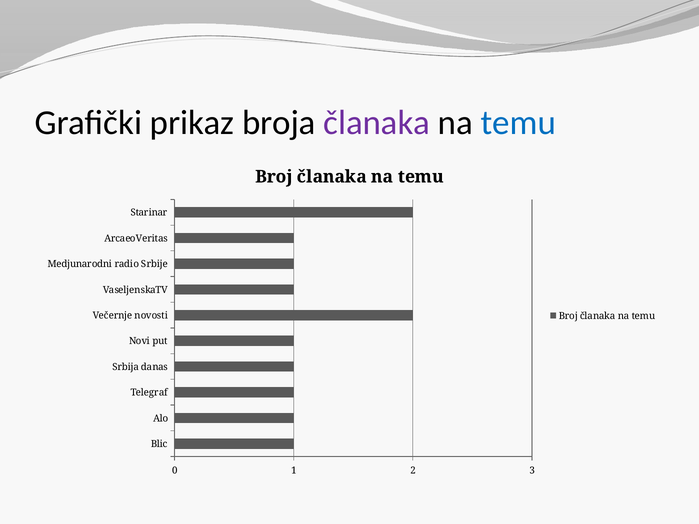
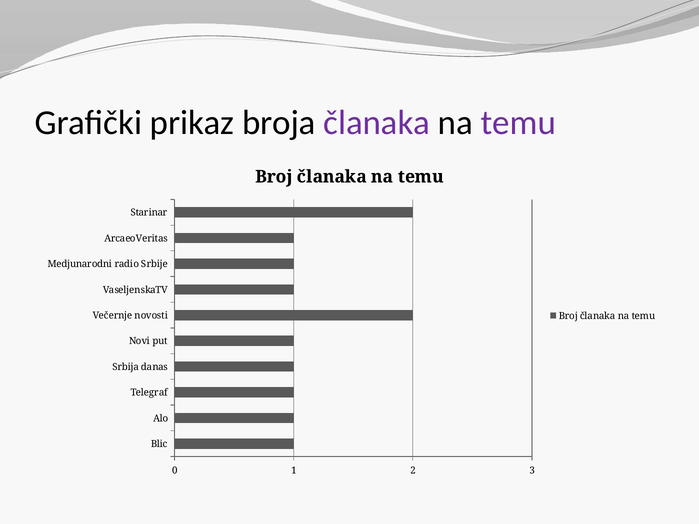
temu colour: blue -> purple (518, 123)
